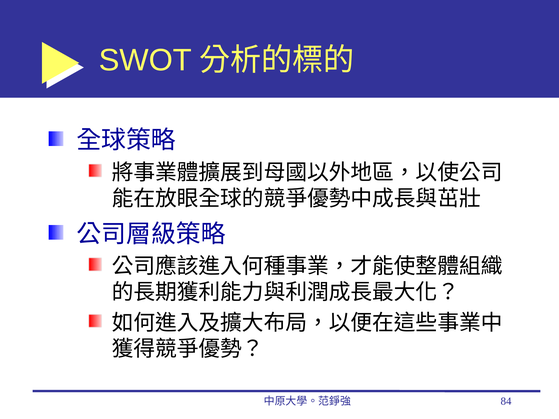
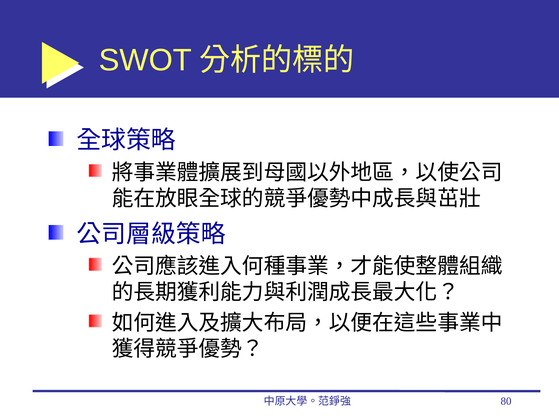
84: 84 -> 80 (506, 401)
